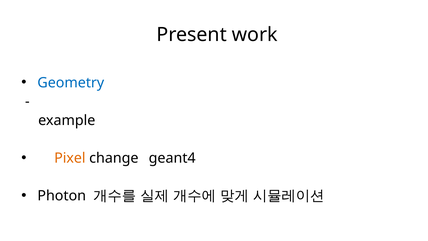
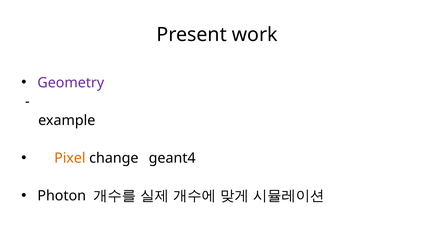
Geometry colour: blue -> purple (71, 83)
